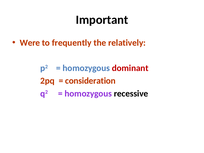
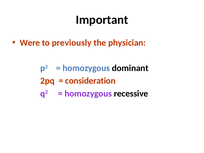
frequently: frequently -> previously (72, 43)
relatively: relatively -> physician (127, 43)
dominant colour: red -> black (130, 68)
